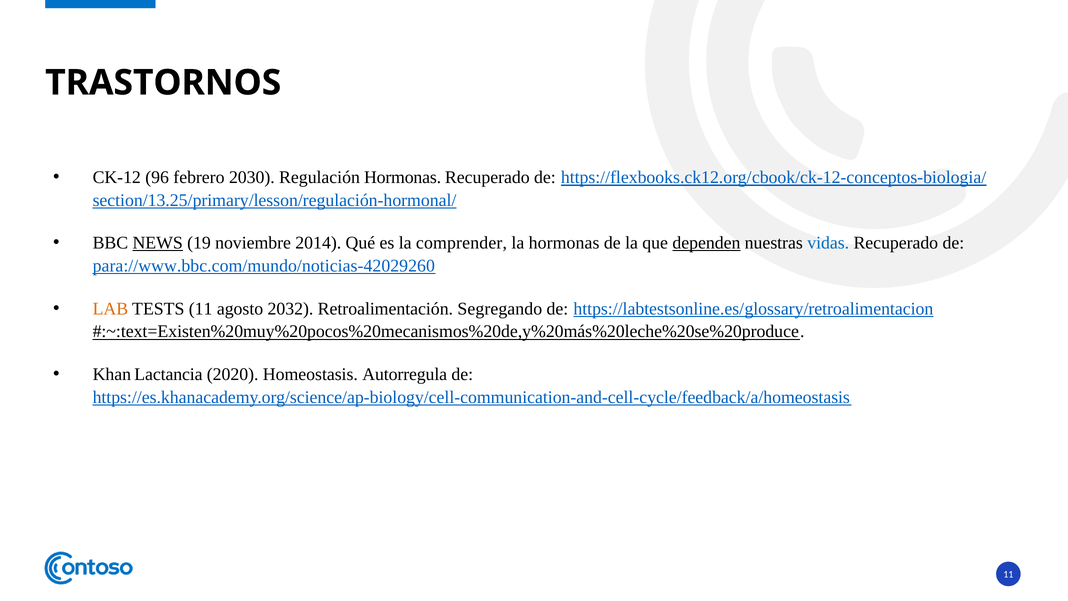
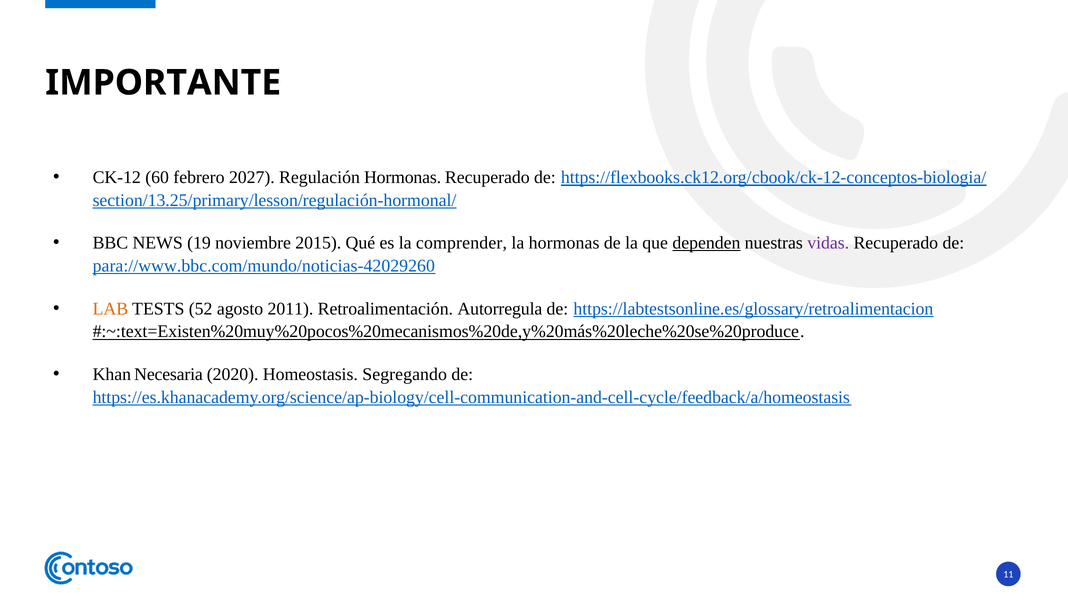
TRASTORNOS: TRASTORNOS -> IMPORTANTE (163, 83)
96: 96 -> 60 (157, 177)
2030: 2030 -> 2027 (252, 177)
NEWS underline: present -> none (158, 243)
2014: 2014 -> 2015 (318, 243)
vidas colour: blue -> purple (828, 243)
TESTS 11: 11 -> 52 (201, 309)
2032: 2032 -> 2011 (290, 309)
Segregando: Segregando -> Autorregula (500, 309)
Lactancia: Lactancia -> Necesaria (169, 374)
Autorregula: Autorregula -> Segregando (405, 374)
